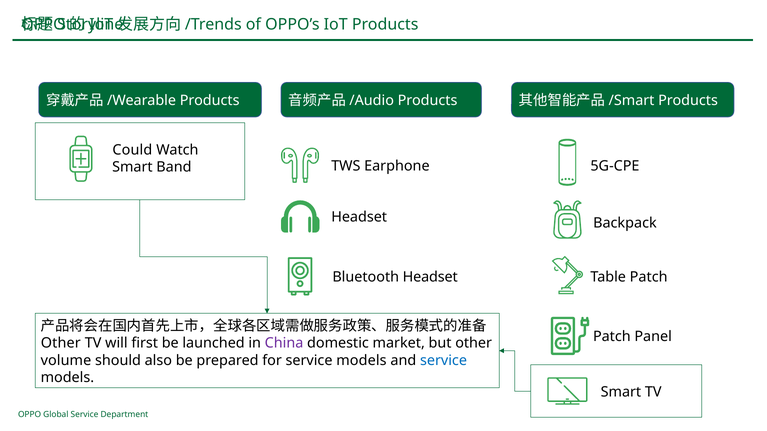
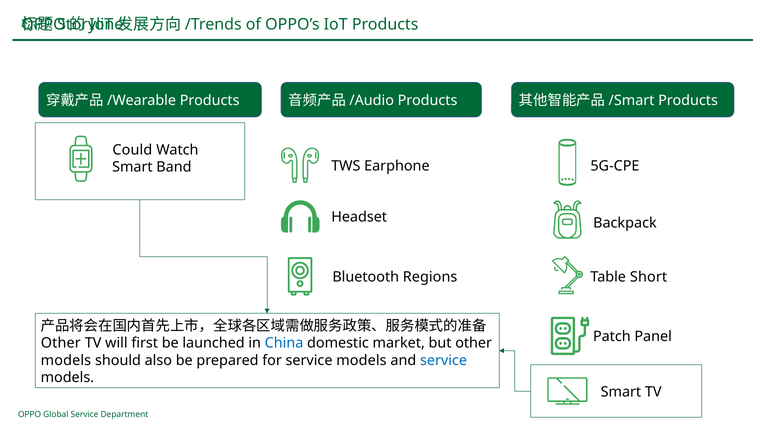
Bluetooth Headset: Headset -> Regions (430, 277)
Table Patch: Patch -> Short (649, 277)
China colour: purple -> blue (284, 343)
volume: volume -> models (66, 361)
